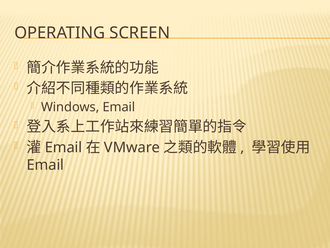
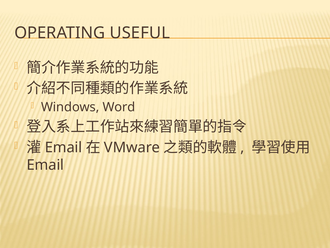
SCREEN: SCREEN -> USEFUL (140, 33)
Windows Email: Email -> Word (119, 107)
